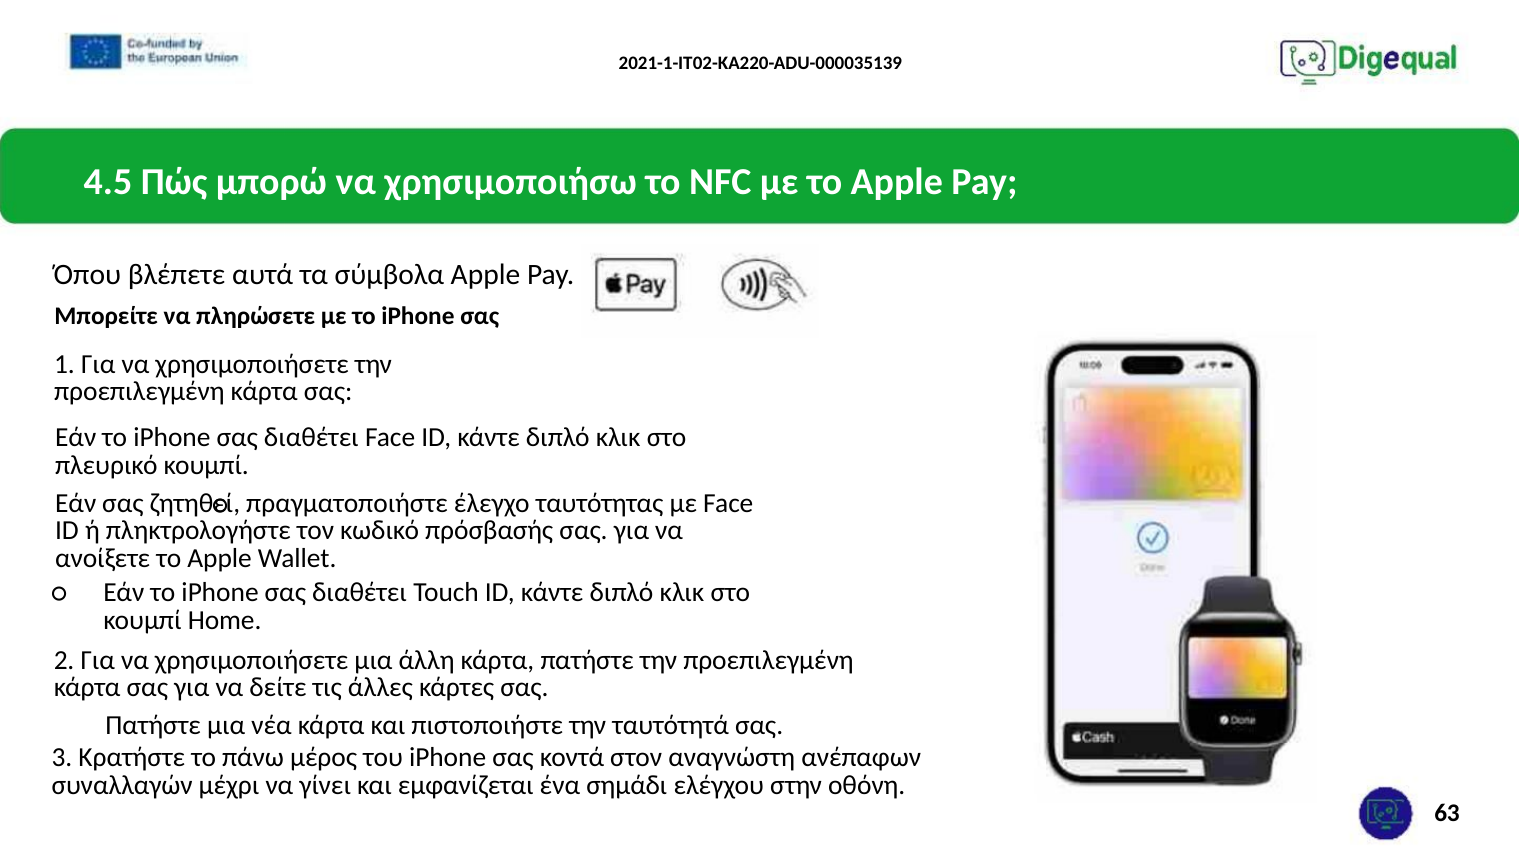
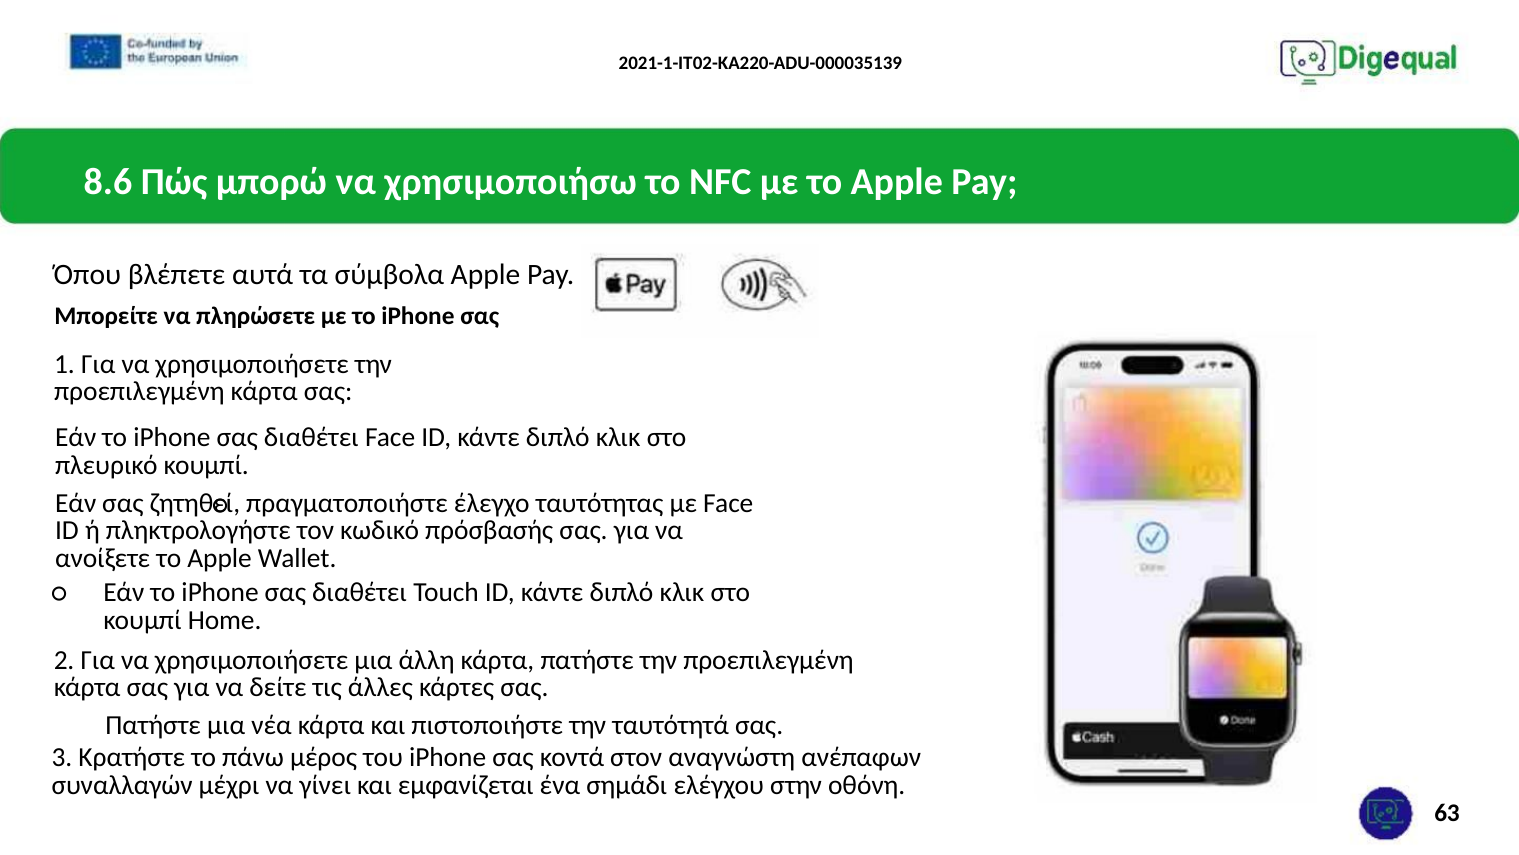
4.5: 4.5 -> 8.6 (108, 181)
